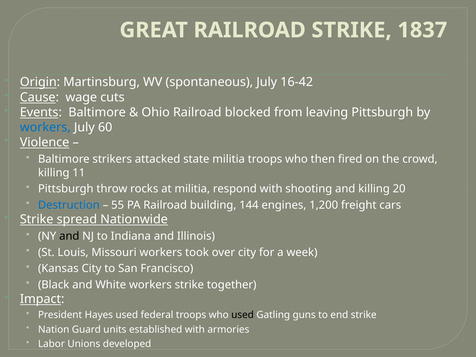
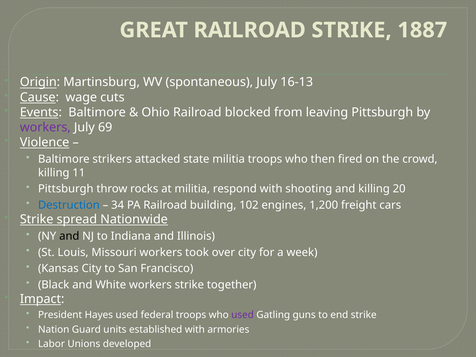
1837: 1837 -> 1887 (422, 30)
16-42: 16-42 -> 16-13 (297, 82)
workers colour: blue -> purple (45, 127)
60: 60 -> 69 (105, 127)
55: 55 -> 34 (118, 205)
144: 144 -> 102 (249, 205)
used colour: black -> purple (243, 315)
